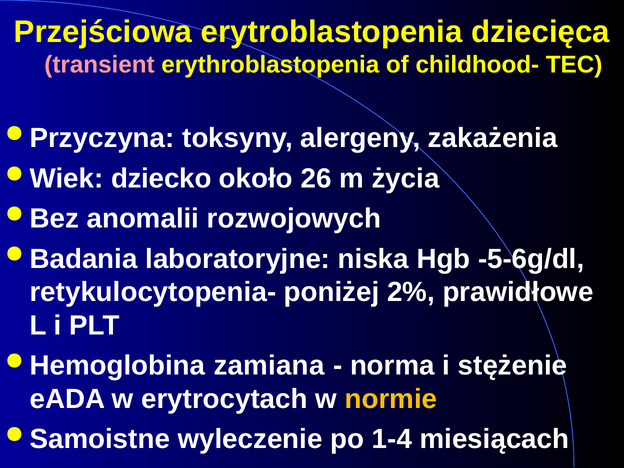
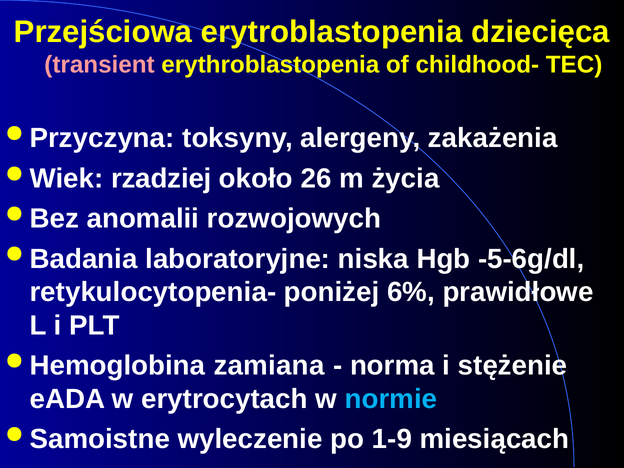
dziecko: dziecko -> rzadziej (161, 179)
2%: 2% -> 6% (411, 292)
normie colour: yellow -> light blue (391, 399)
1-4: 1-4 -> 1-9 (392, 439)
